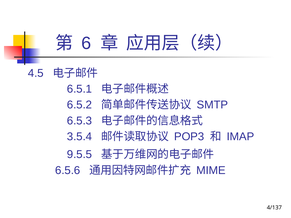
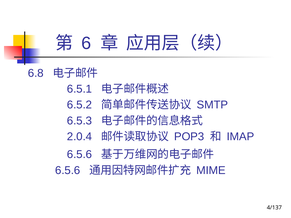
4.5: 4.5 -> 6.8 (36, 73)
3.5.4: 3.5.4 -> 2.0.4 (80, 137)
9.5.5: 9.5.5 -> 6.5.6 (80, 154)
